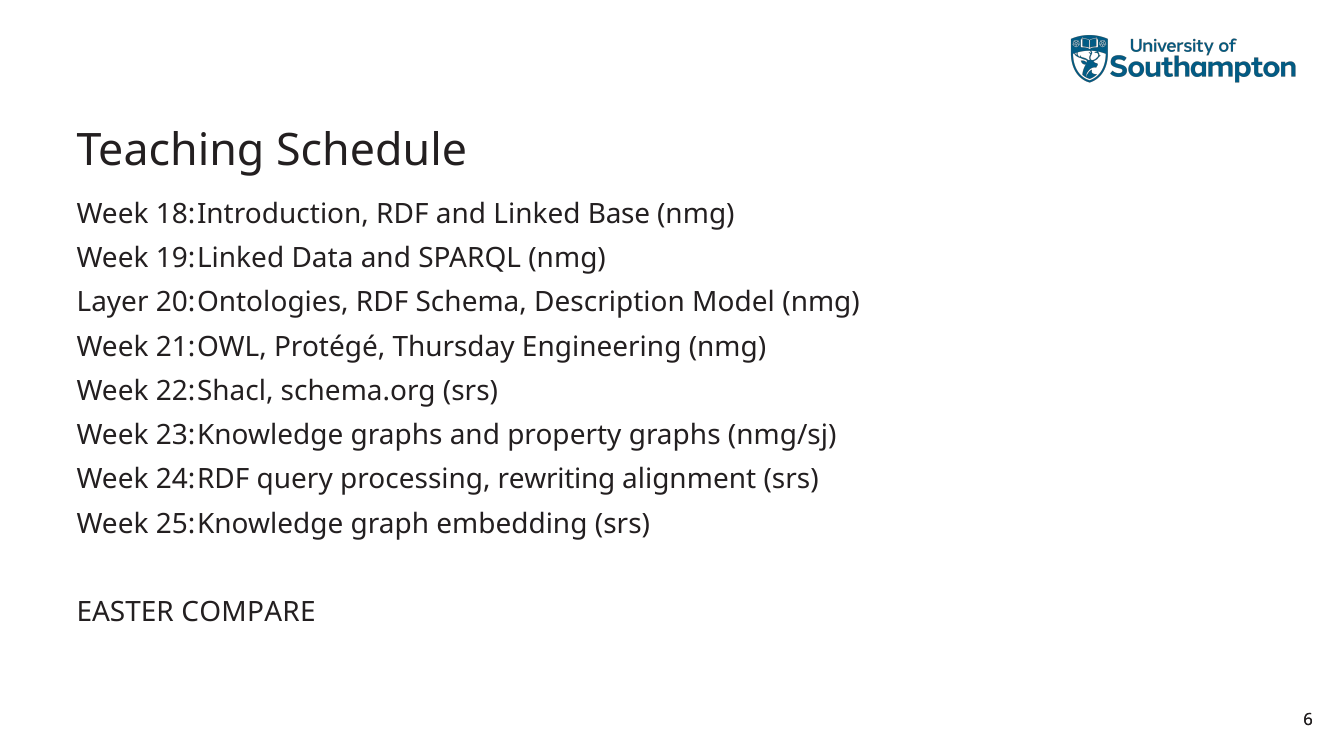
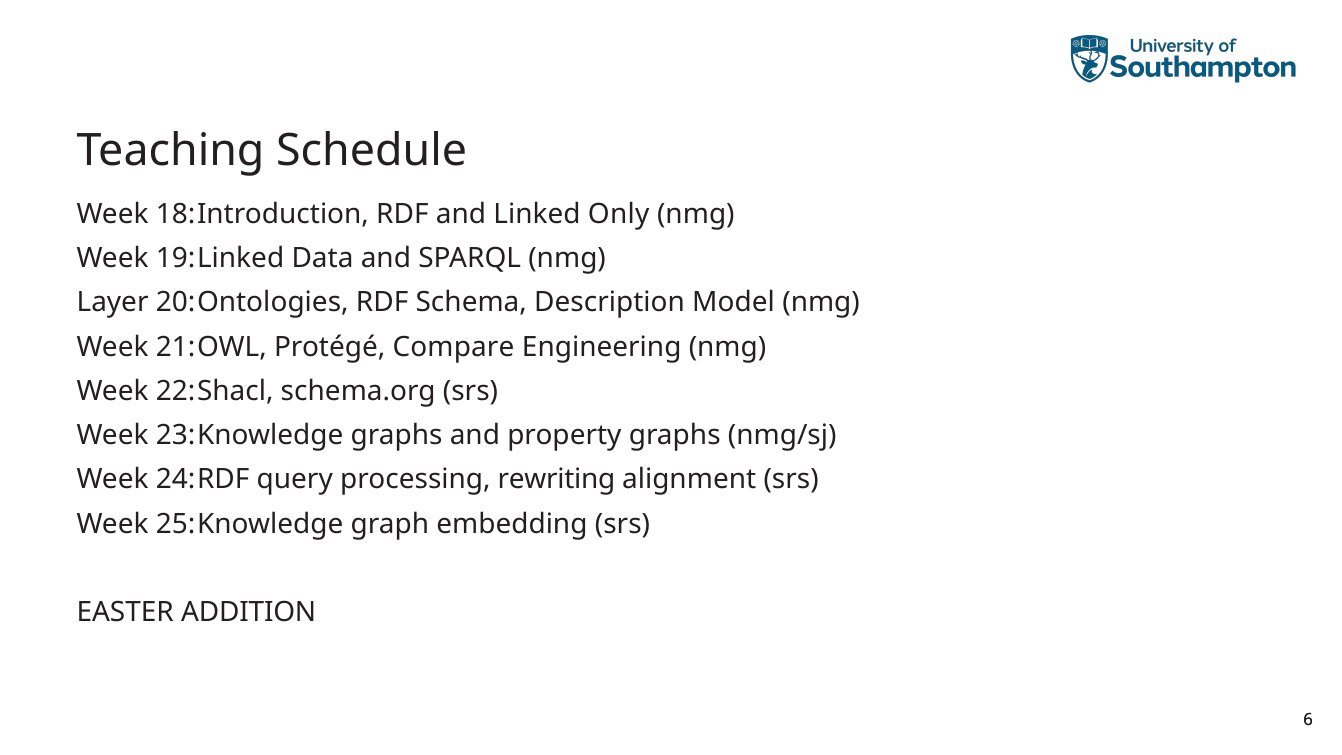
Base: Base -> Only (619, 214)
Thursday: Thursday -> Compare (454, 347)
COMPARE: COMPARE -> ADDITION (249, 612)
